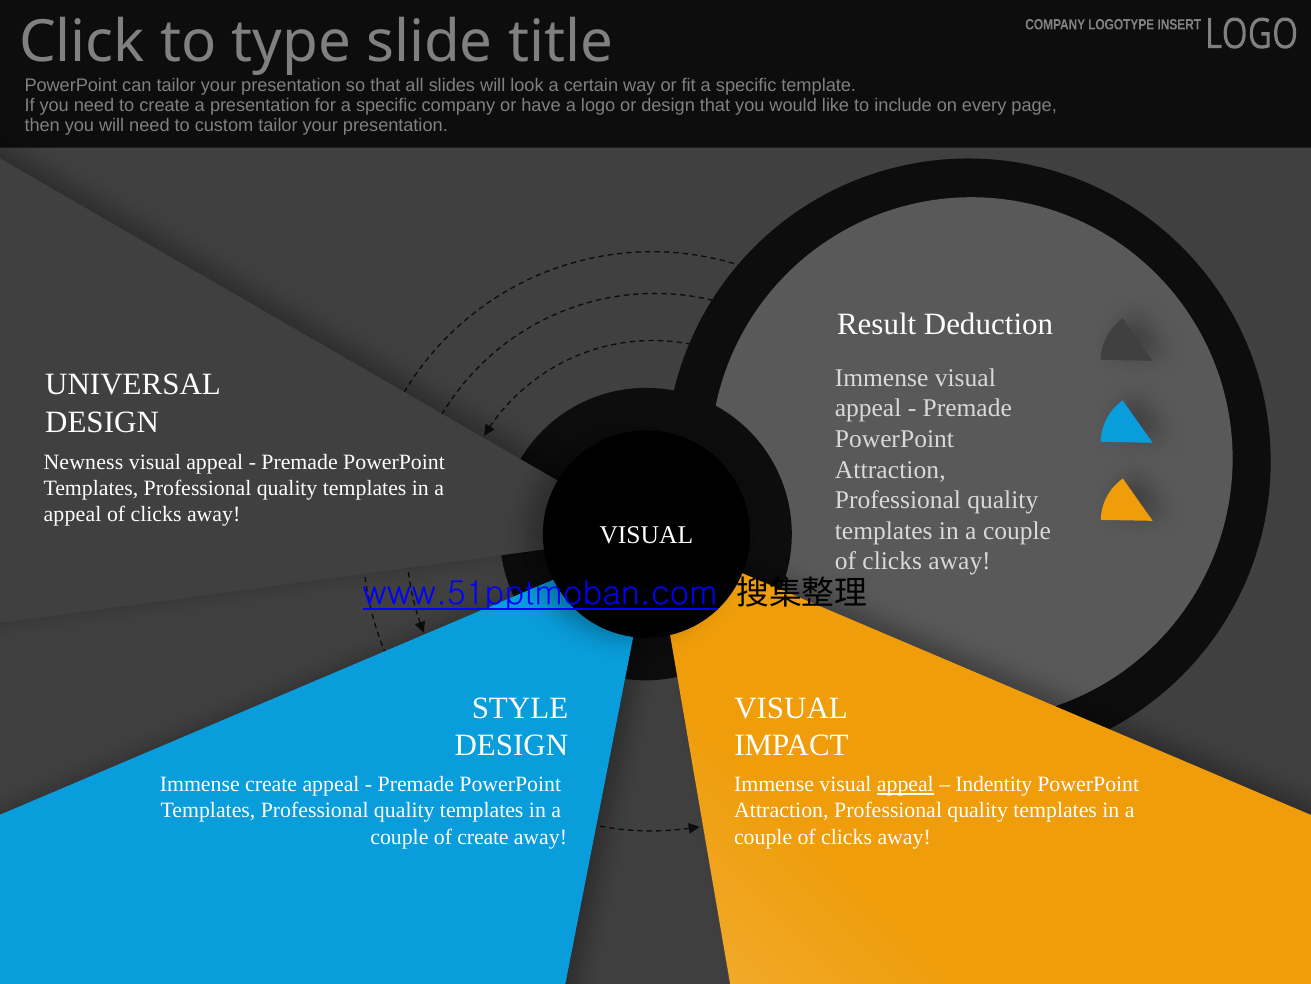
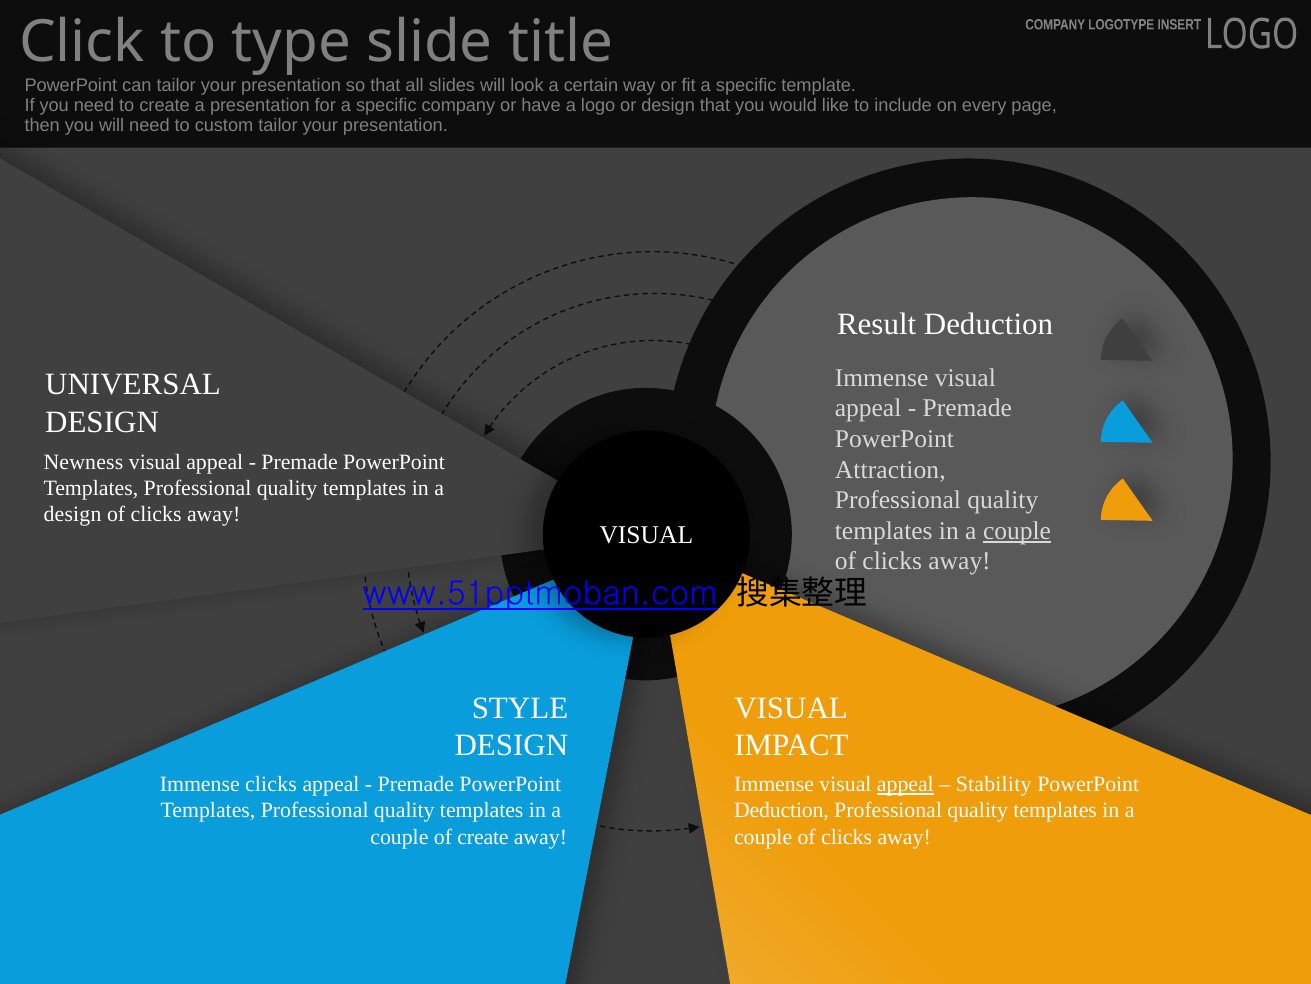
appeal: appeal -> design (73, 514)
couple underline: none -> present (1017, 530)
Immense create: create -> clicks (271, 784)
Indentity: Indentity -> Stability (994, 784)
Attraction: Attraction -> Deduction (782, 810)
